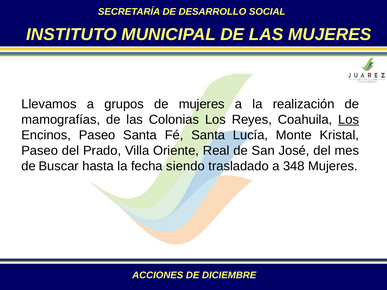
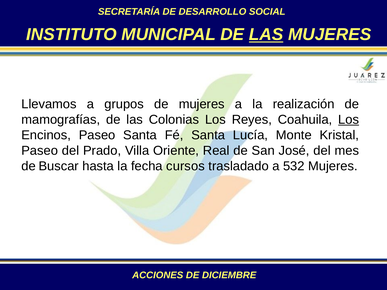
LAS underline: none -> present (266, 35)
siendo: siendo -> cursos (186, 166)
348: 348 -> 532 (294, 166)
